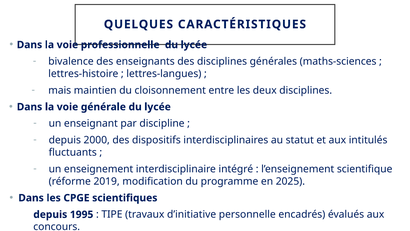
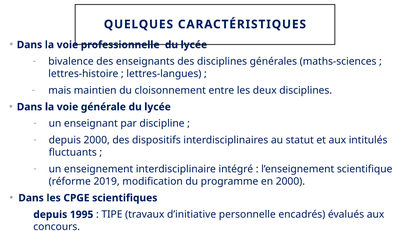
en 2025: 2025 -> 2000 (290, 181)
